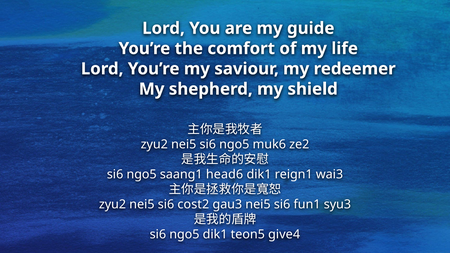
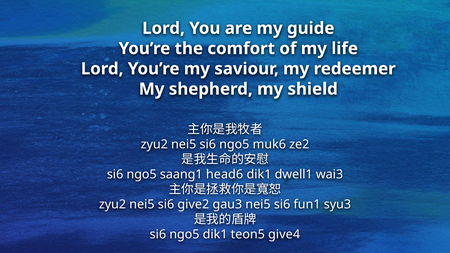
reign1: reign1 -> dwell1 (294, 174)
cost2: cost2 -> give2 (193, 204)
